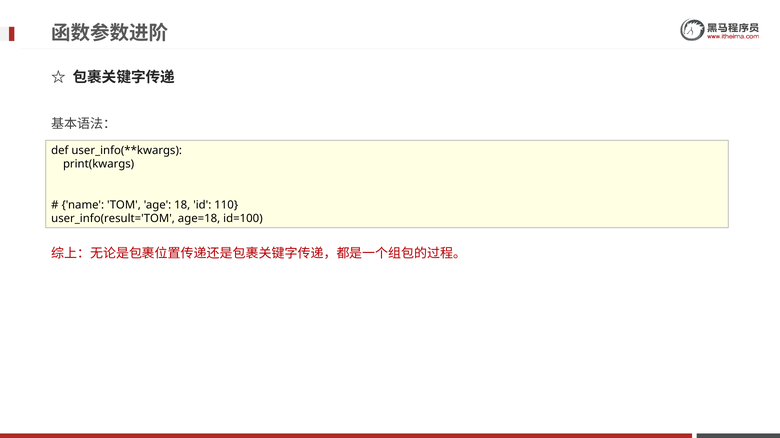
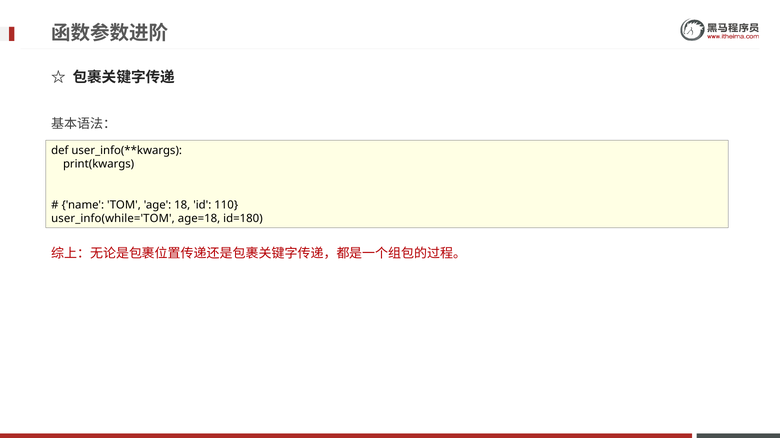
user_info(result='TOM: user_info(result='TOM -> user_info(while='TOM (113, 219)
id=100: id=100 -> id=180 (243, 219)
